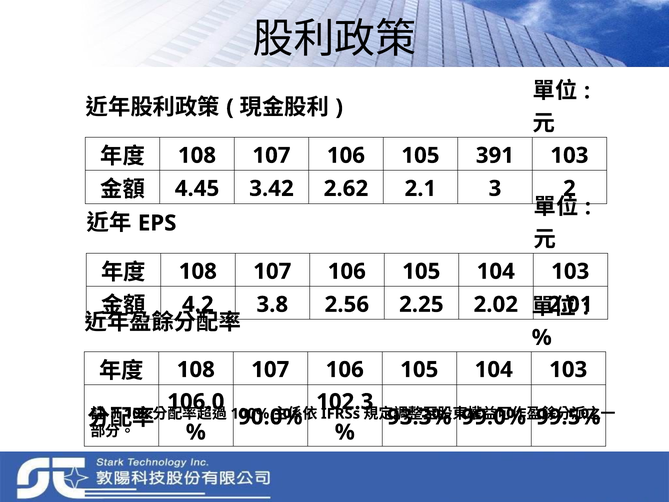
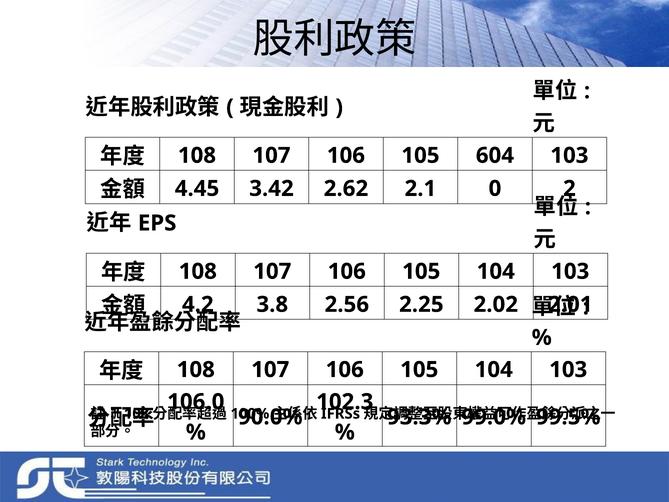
391: 391 -> 604 (495, 155)
3: 3 -> 0 (495, 188)
